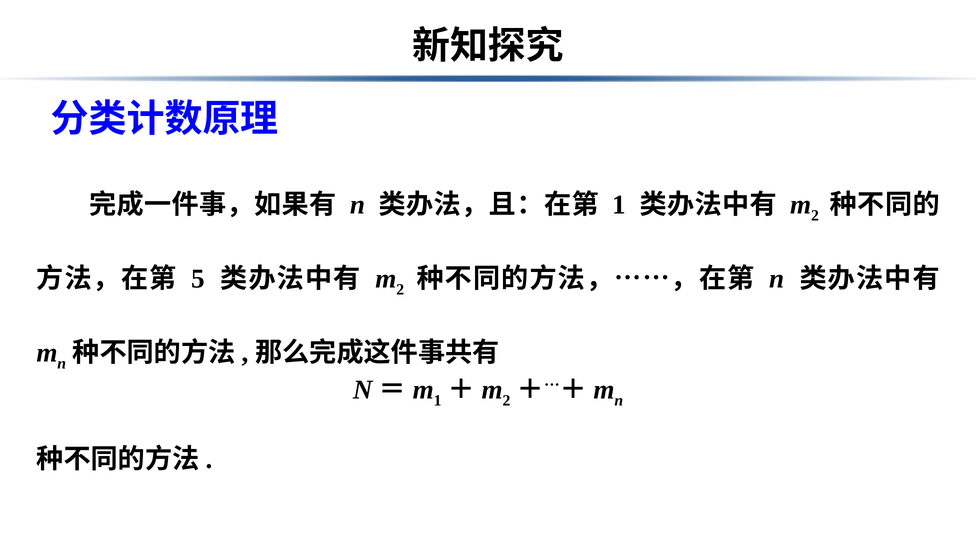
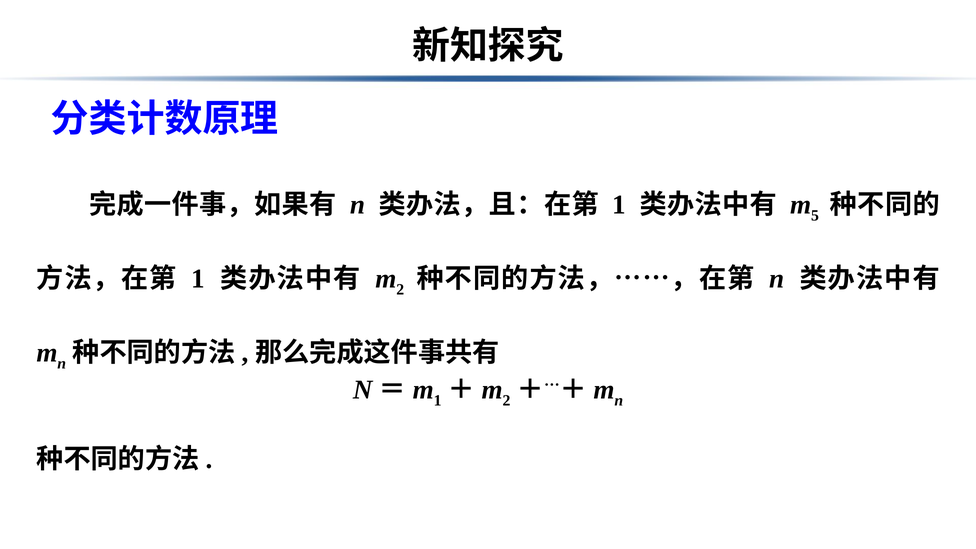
2: 2 -> 5 (815, 215)
5: 5 -> 1 (198, 279)
